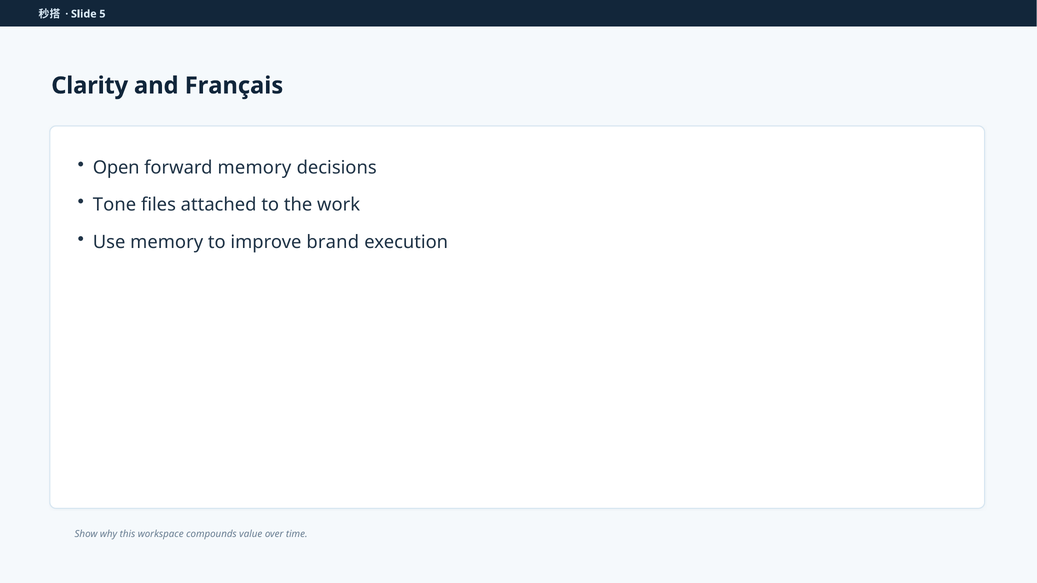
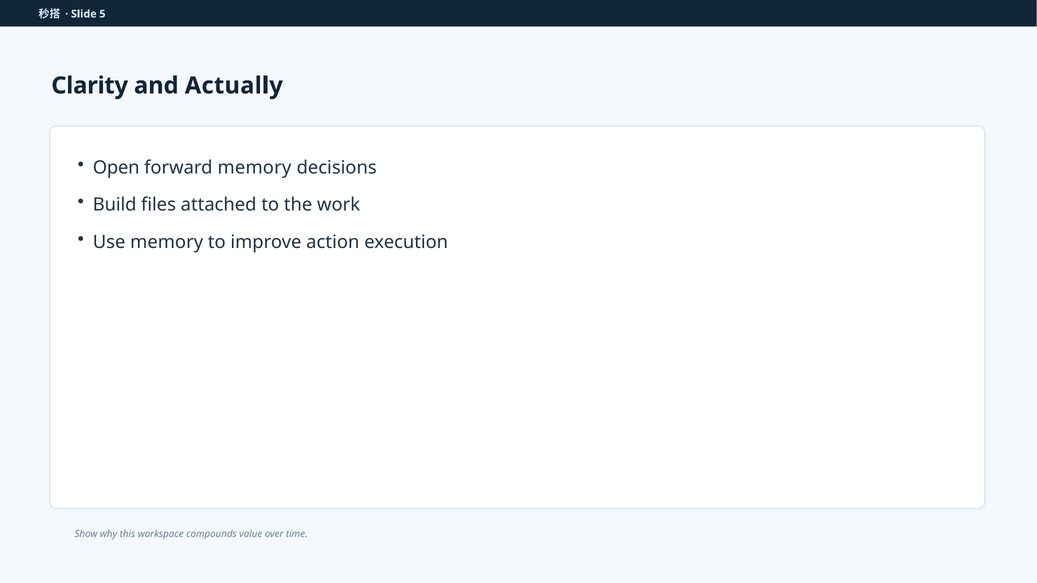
Français: Français -> Actually (234, 86)
Tone: Tone -> Build (115, 205)
brand: brand -> action (333, 242)
